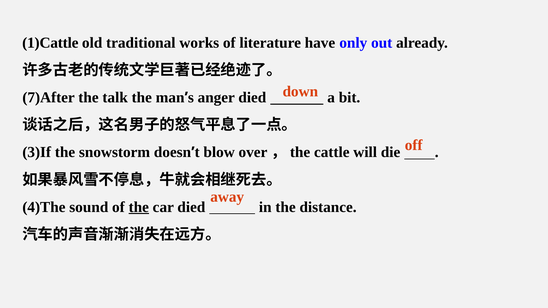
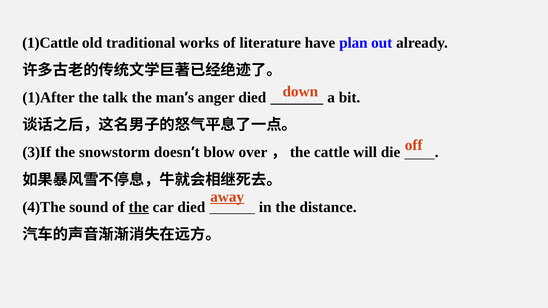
only: only -> plan (353, 43)
7)After: 7)After -> 1)After (49, 98)
away underline: none -> present (227, 197)
